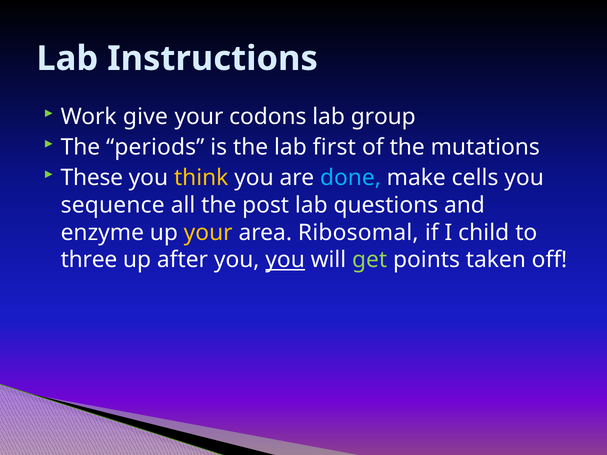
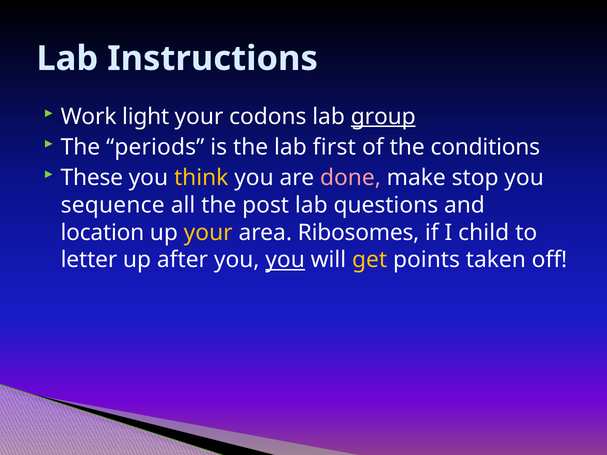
give: give -> light (146, 117)
group underline: none -> present (383, 117)
mutations: mutations -> conditions (485, 147)
done colour: light blue -> pink (350, 178)
cells: cells -> stop (475, 178)
enzyme: enzyme -> location (102, 233)
Ribosomal: Ribosomal -> Ribosomes (359, 233)
three: three -> letter (89, 260)
get colour: light green -> yellow (370, 260)
